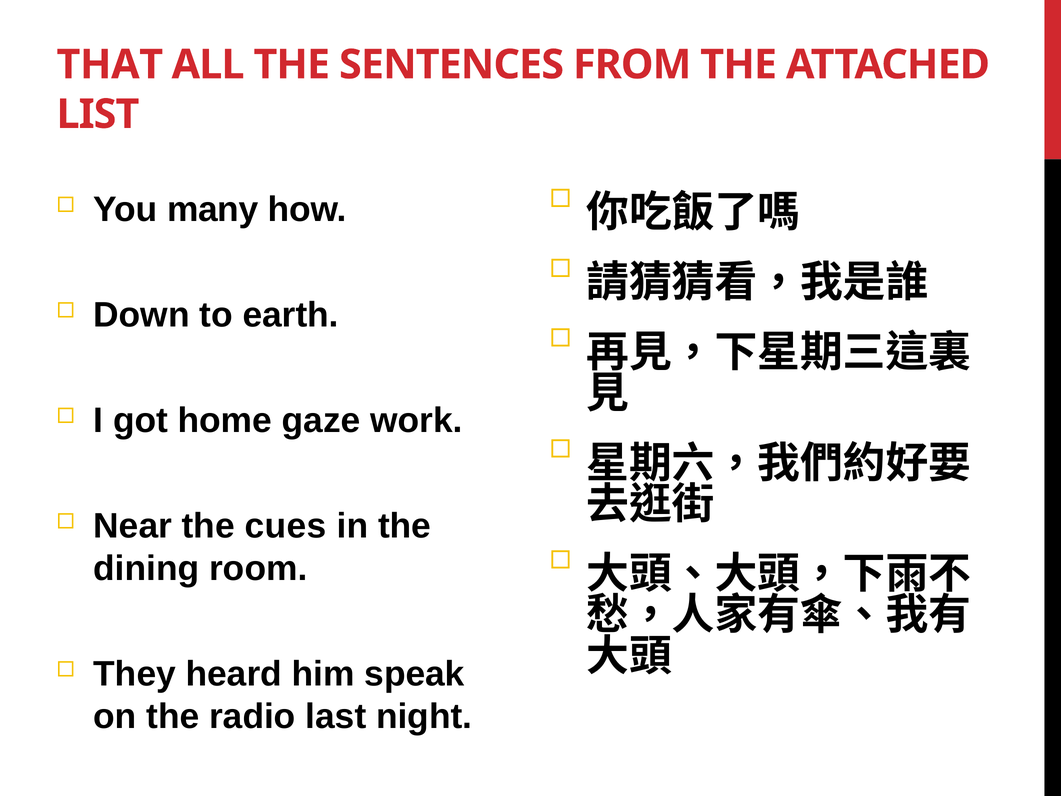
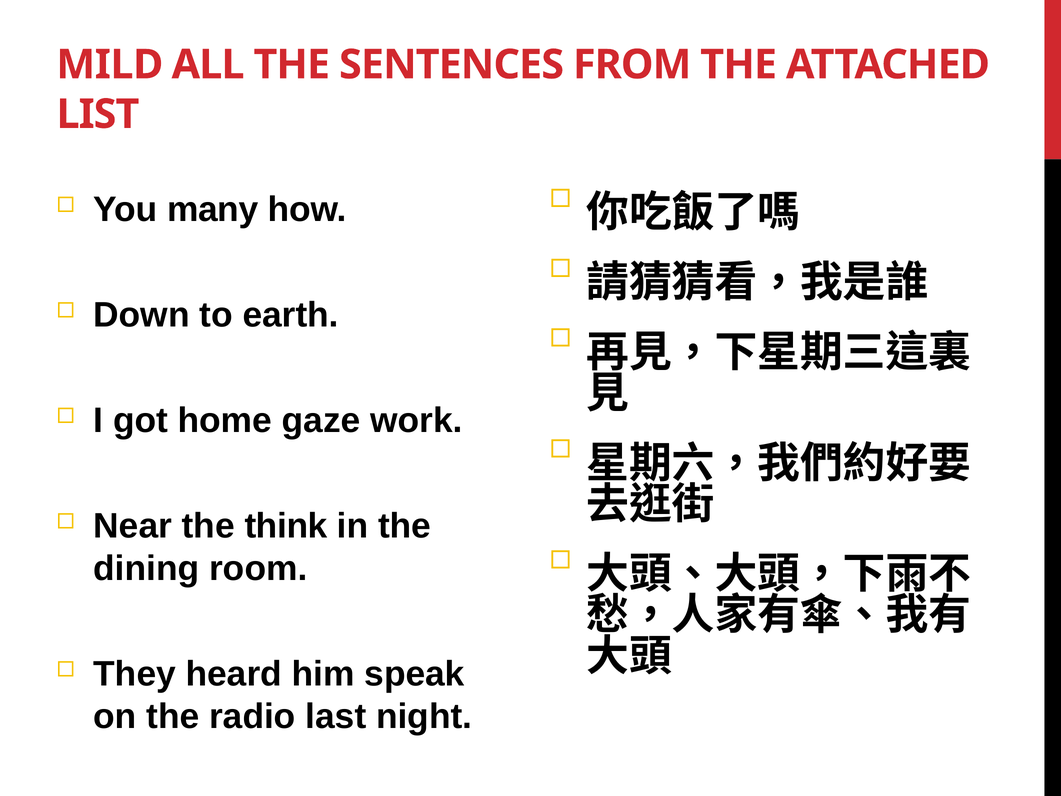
THAT: THAT -> MILD (110, 65)
cues: cues -> think (286, 526)
